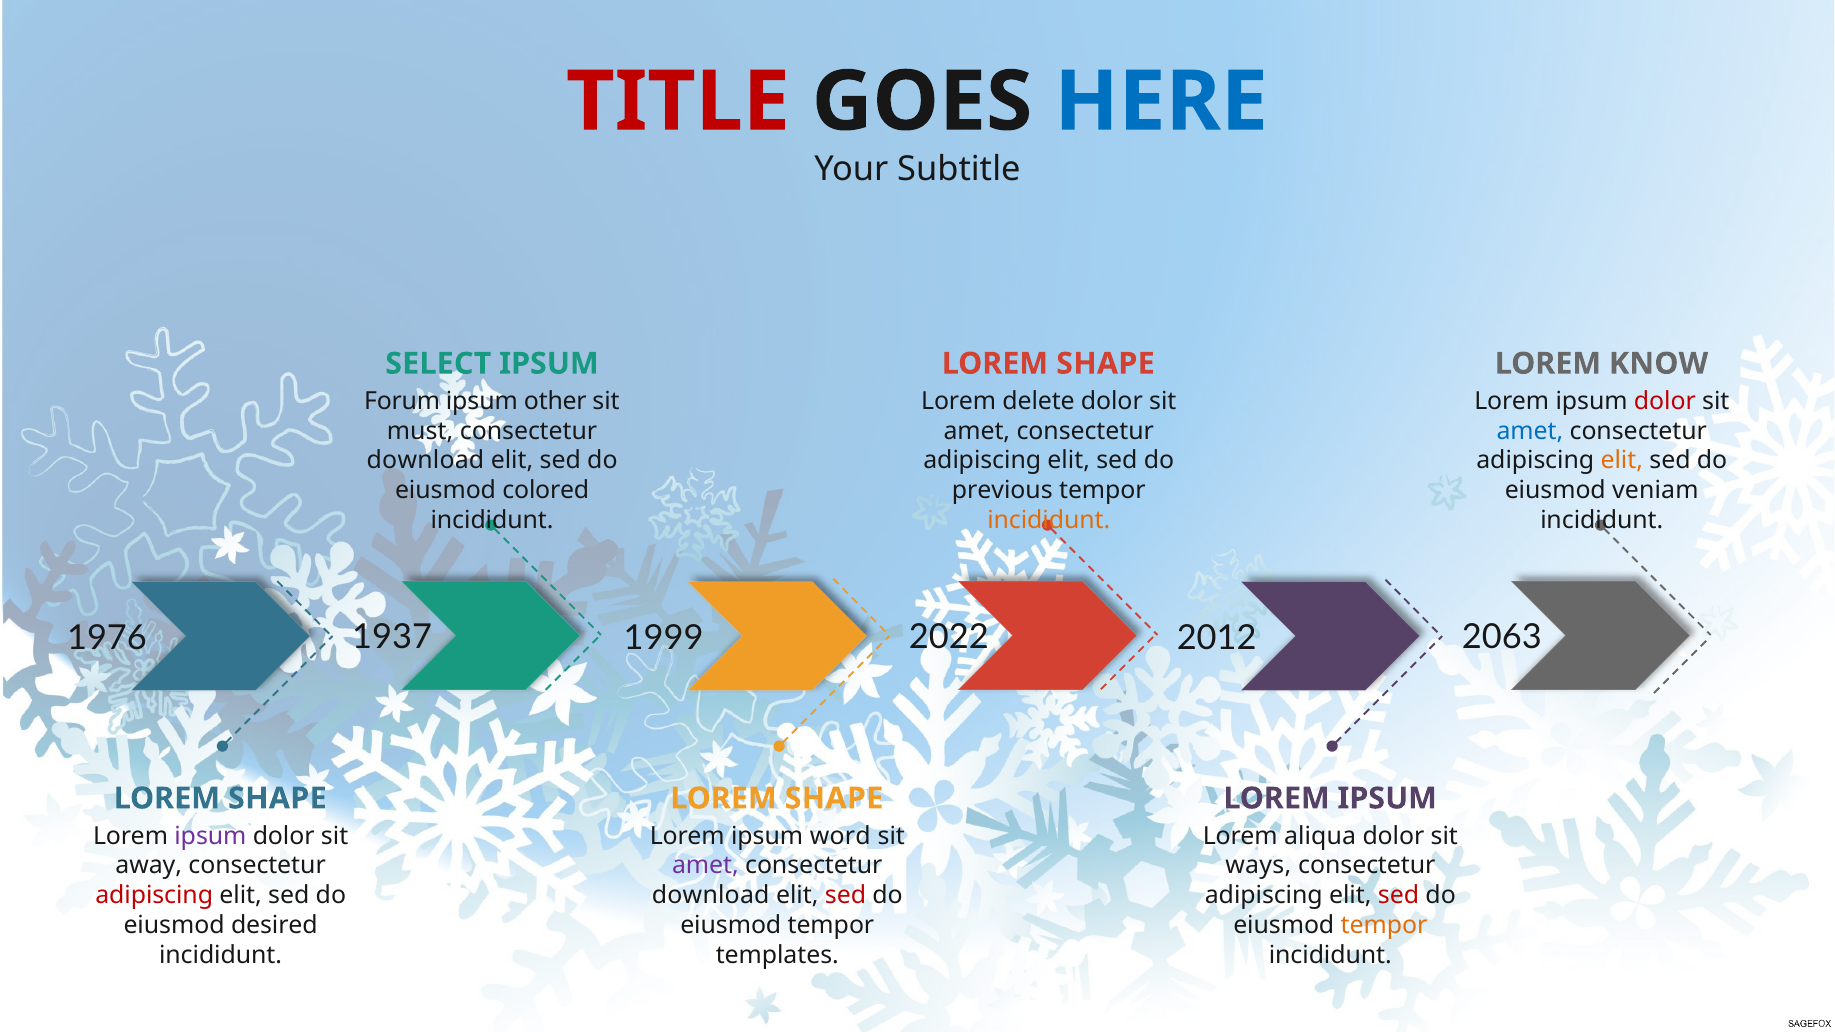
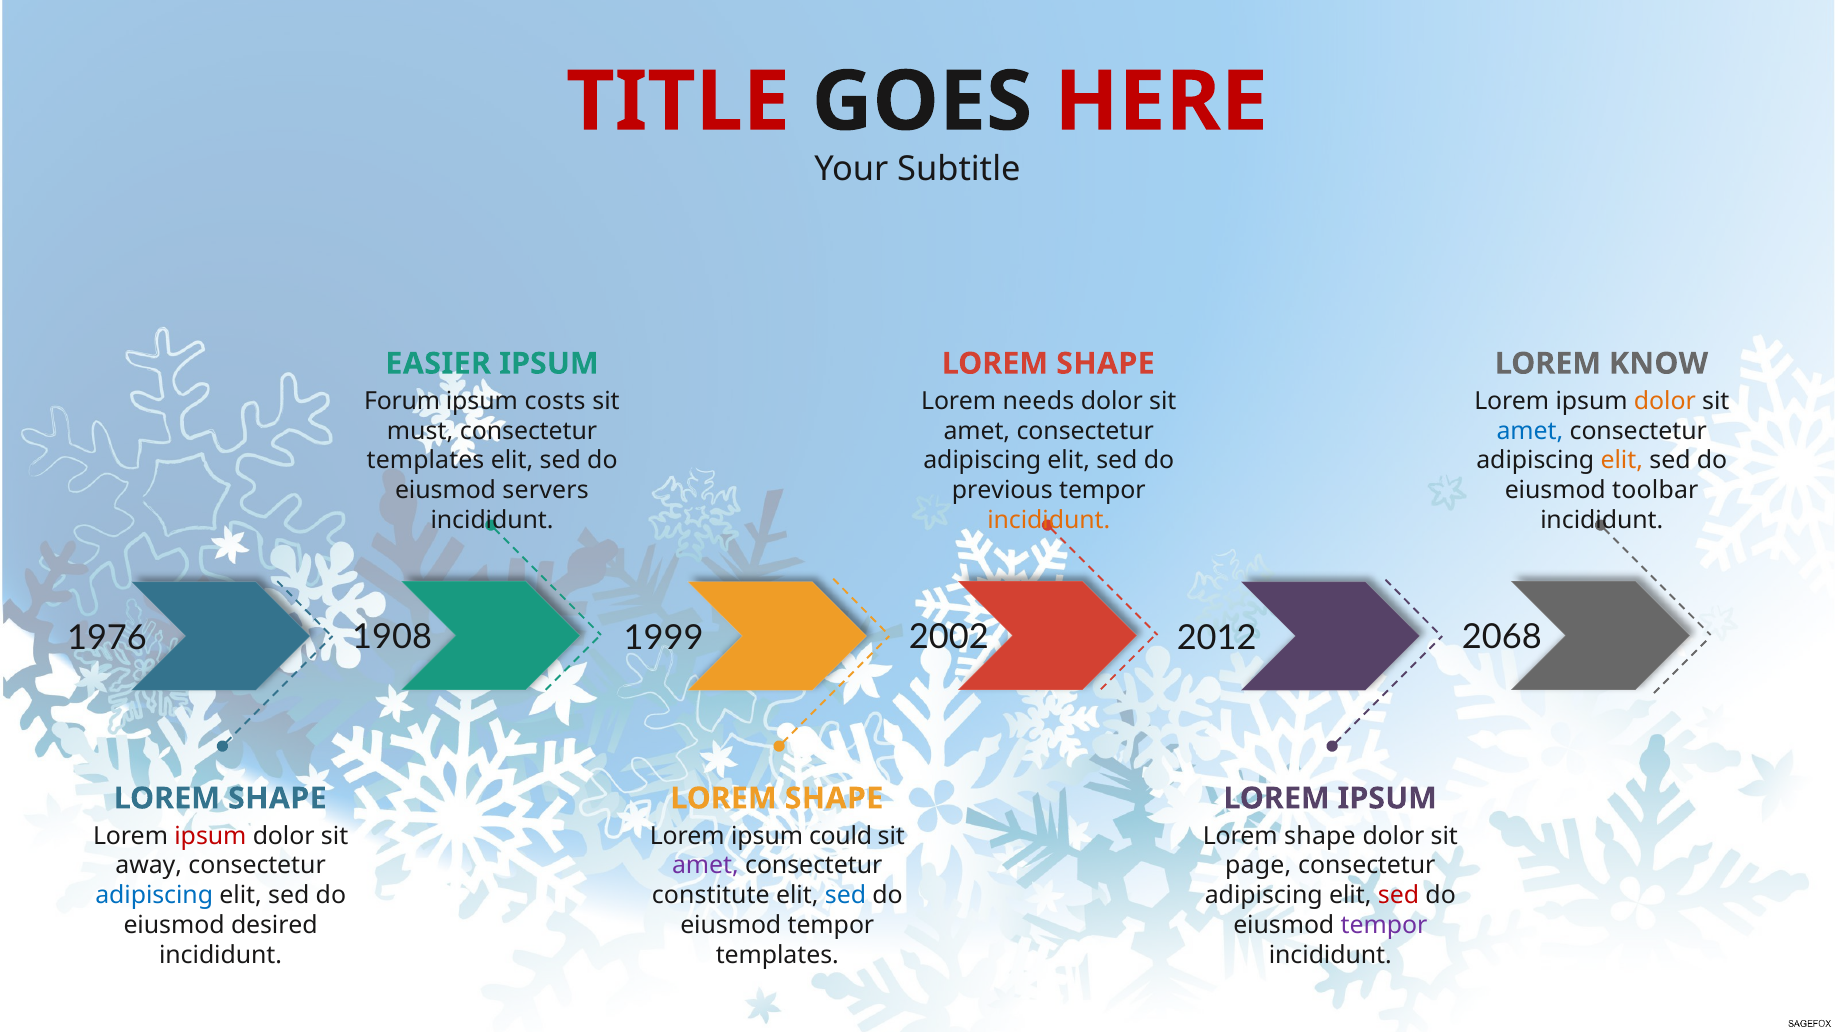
HERE colour: blue -> red (1161, 102)
SELECT: SELECT -> EASIER (438, 364)
other: other -> costs (555, 401)
delete: delete -> needs (1038, 401)
dolor colour: red -> orange (1665, 401)
download: download -> templates (426, 461)
colored: colored -> servers (546, 491)
veniam: veniam -> toolbar (1655, 491)
1937: 1937 -> 1908 (392, 637)
2022: 2022 -> 2002 (949, 637)
2063: 2063 -> 2068 (1502, 637)
ipsum colour: purple -> red (210, 836)
word: word -> could (841, 836)
aliqua: aliqua -> shape (1320, 836)
ways: ways -> page (1258, 866)
adipiscing colour: red -> blue (154, 896)
download: download -> constitute (711, 896)
sed colour: red -> blue (845, 896)
tempor colour: orange -> purple (1384, 926)
